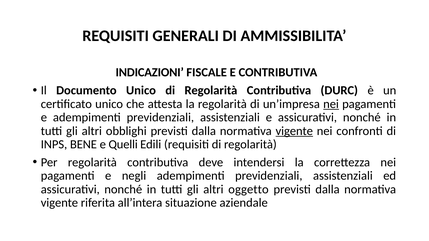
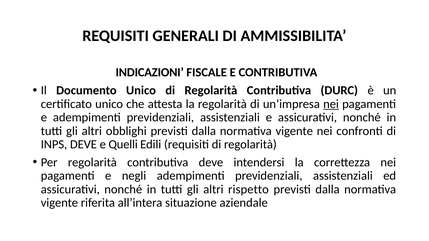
vigente underline: present -> none (294, 131)
INPS BENE: BENE -> DEVE (83, 145)
oggetto: oggetto -> rispetto (248, 190)
